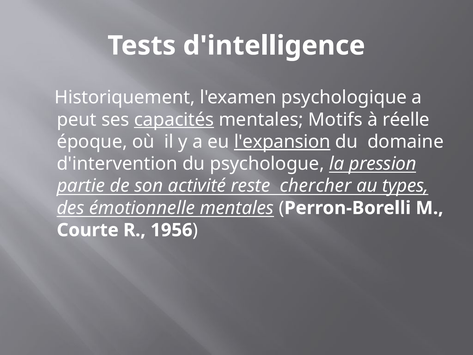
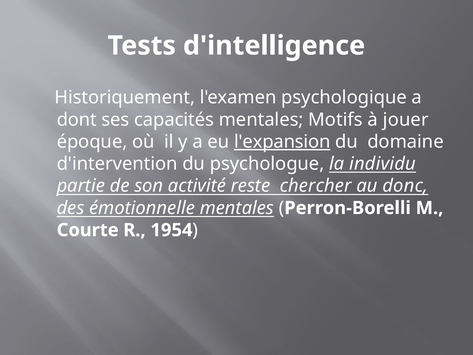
peut: peut -> dont (77, 120)
capacités underline: present -> none (174, 120)
réelle: réelle -> jouer (406, 120)
pression: pression -> individu (383, 164)
types: types -> donc (405, 186)
1956: 1956 -> 1954 (171, 230)
